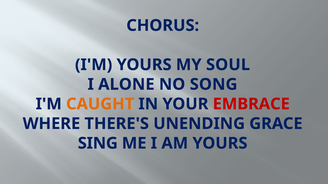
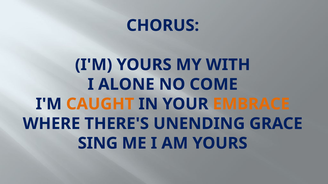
SOUL: SOUL -> WITH (228, 65)
SONG: SONG -> COME (214, 85)
EMBRACE colour: red -> orange (251, 104)
